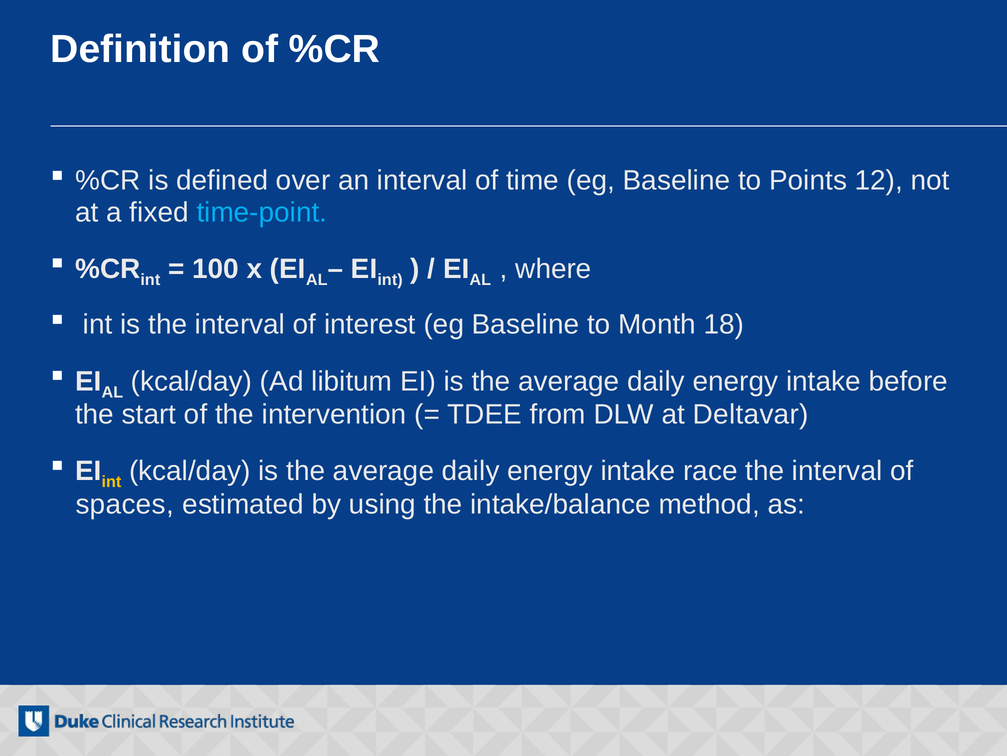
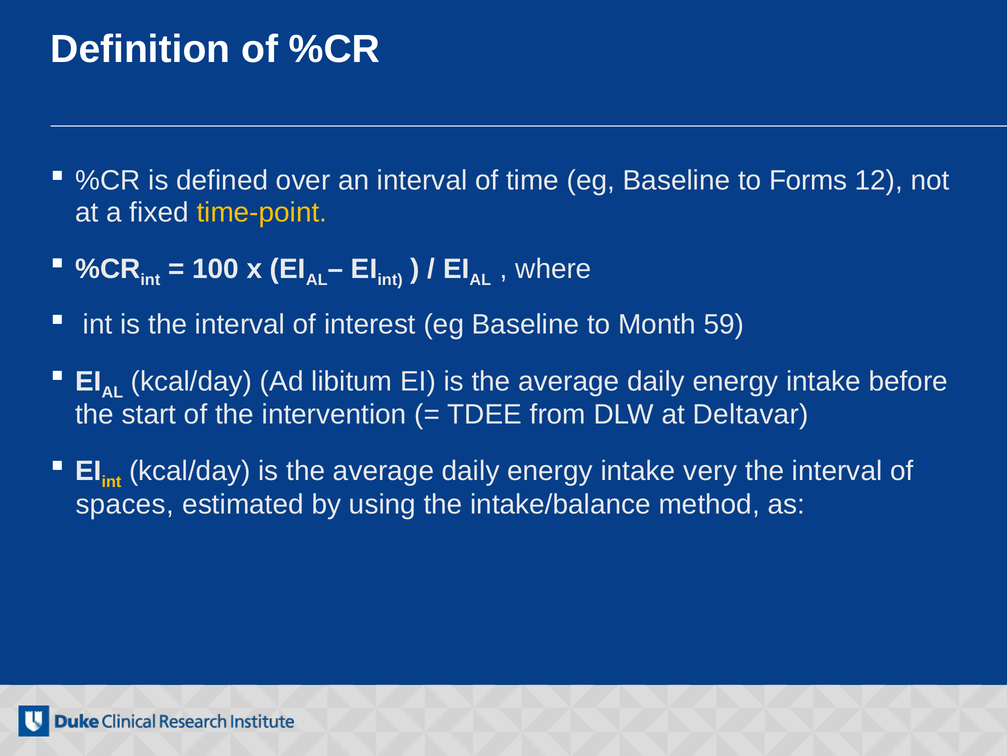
Points: Points -> Forms (808, 181)
time-point colour: light blue -> yellow (262, 212)
18: 18 -> 59 (724, 324)
race: race -> very (710, 471)
